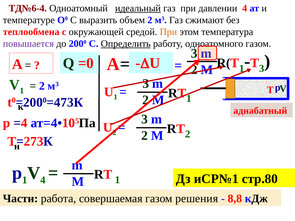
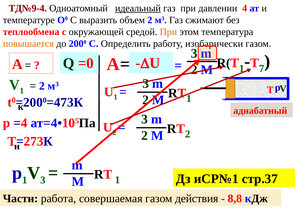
ТД№6-4: ТД№6-4 -> ТД№9-4 (28, 8)
повышается colour: purple -> orange (28, 44)
Определить underline: present -> none (126, 44)
одноатомного: одноатомного -> изобарически (214, 44)
T 3: 3 -> 7 (262, 68)
V 4: 4 -> 3 (43, 180)
стр.80: стр.80 -> стр.37 (260, 179)
решения: решения -> действия (197, 199)
